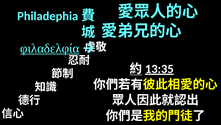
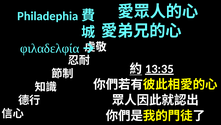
φιλαδελφία underline: present -> none (50, 48)
